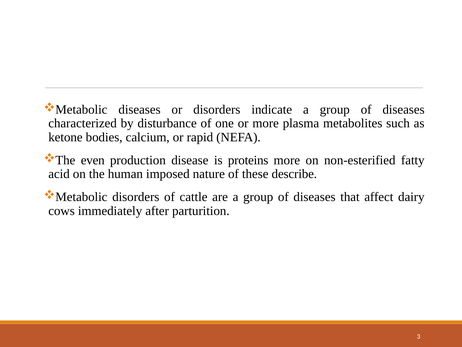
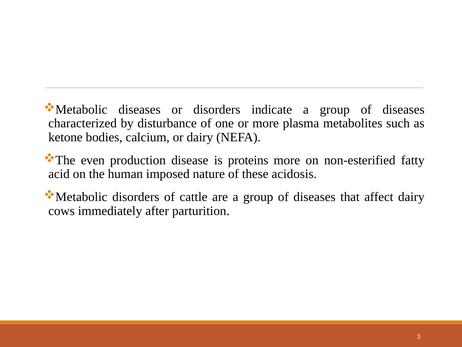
or rapid: rapid -> dairy (200, 137)
describe: describe -> acidosis (294, 174)
